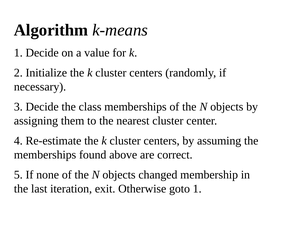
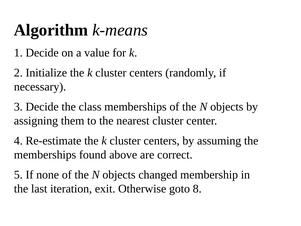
goto 1: 1 -> 8 (197, 189)
